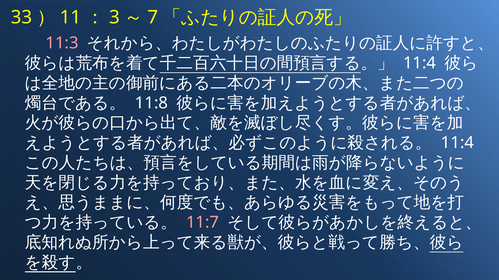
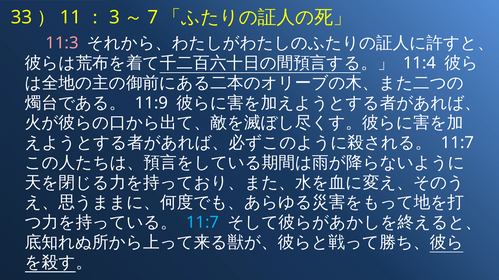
11:8: 11:8 -> 11:9 (151, 103)
11:4: 11:4 -> 11:7 (457, 143)
11:7 colour: pink -> light blue (203, 223)
